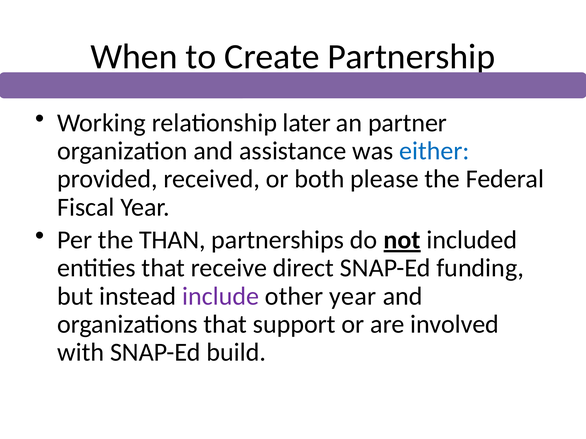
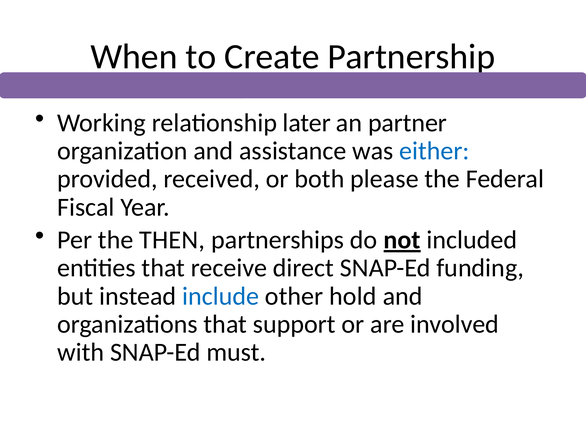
THAN: THAN -> THEN (172, 240)
include colour: purple -> blue (221, 296)
other year: year -> hold (353, 296)
build: build -> must (236, 353)
